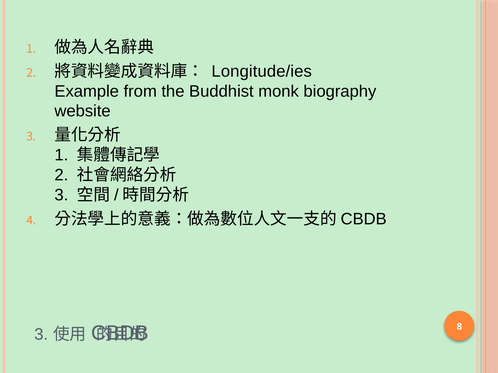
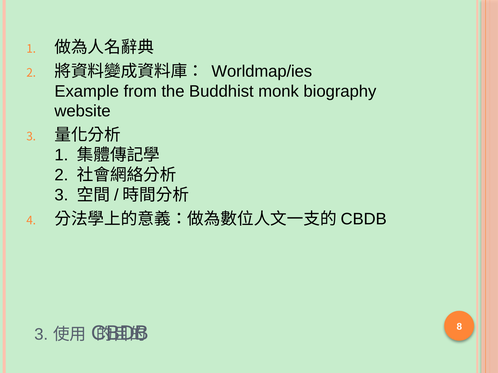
Longitude/ies: Longitude/ies -> Worldmap/ies (262, 71)
